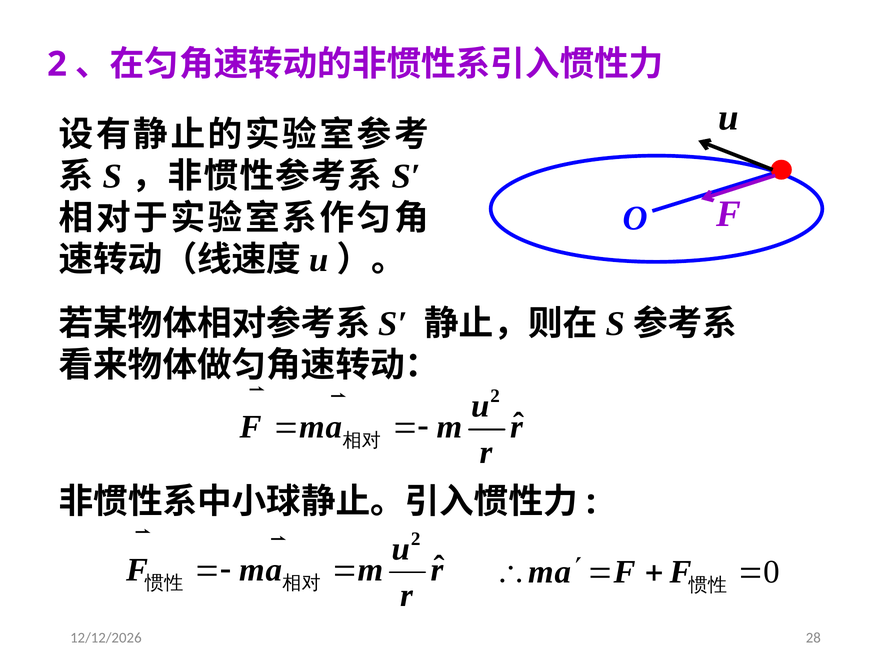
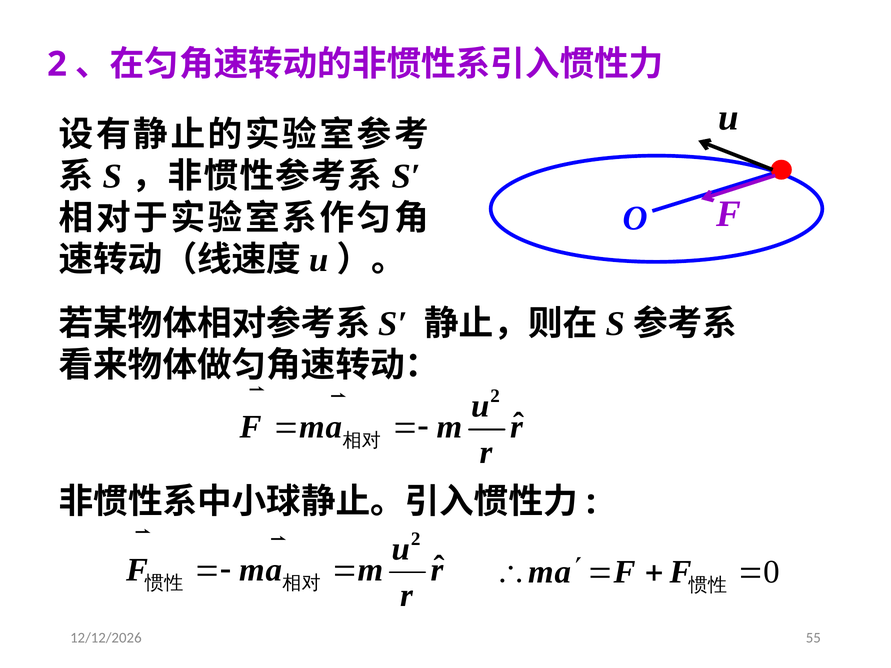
28: 28 -> 55 (813, 638)
